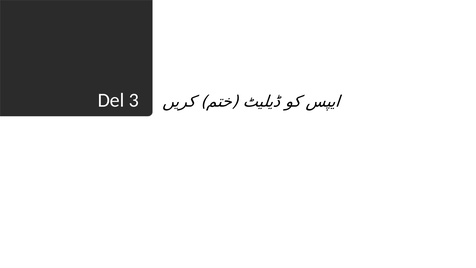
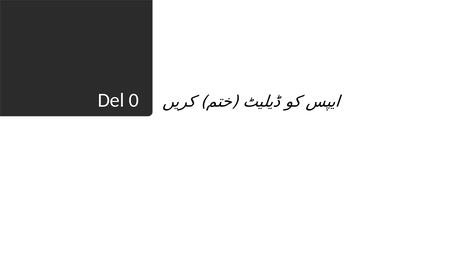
3: 3 -> 0 (134, 100)
